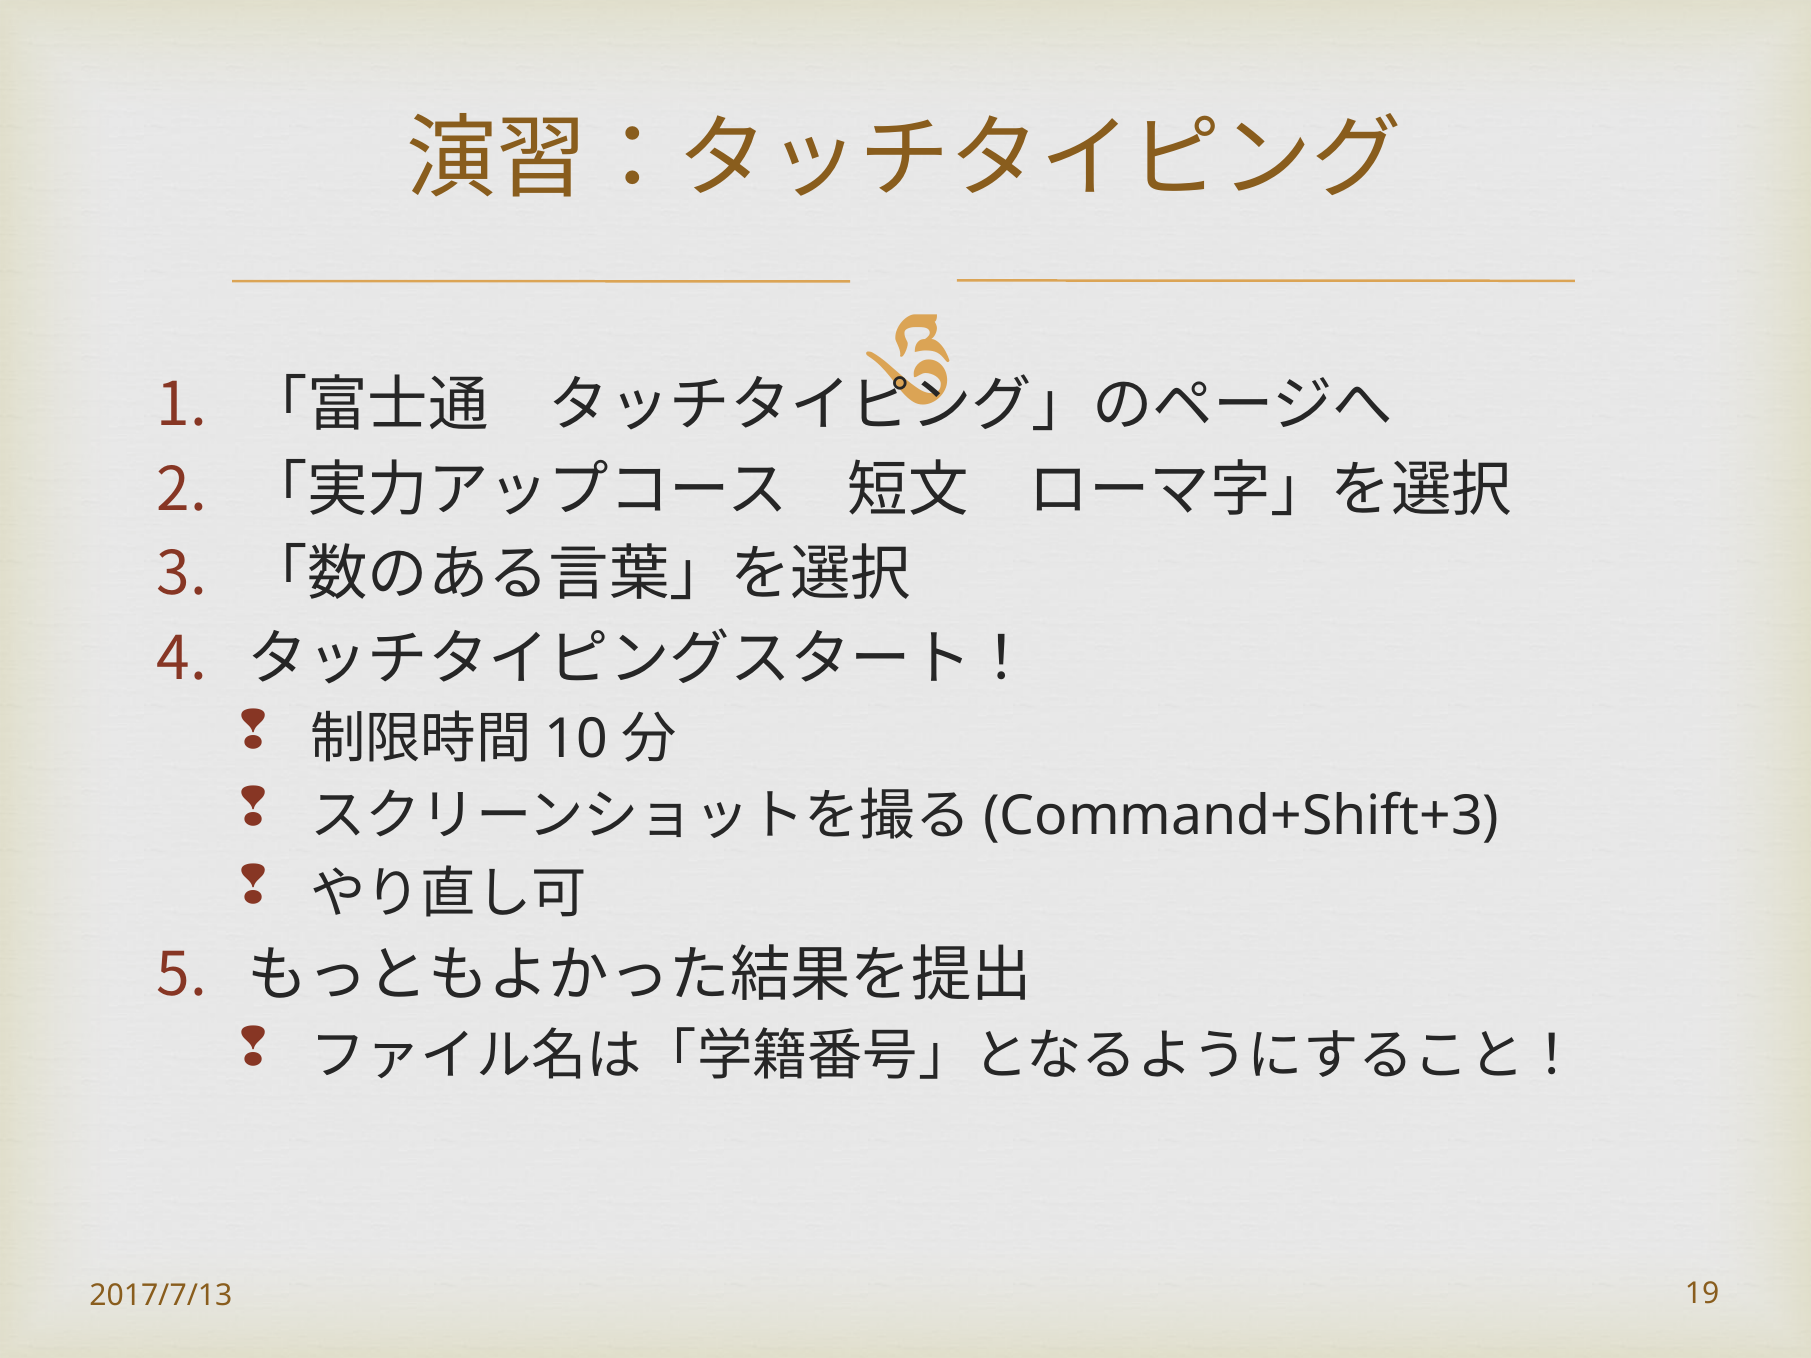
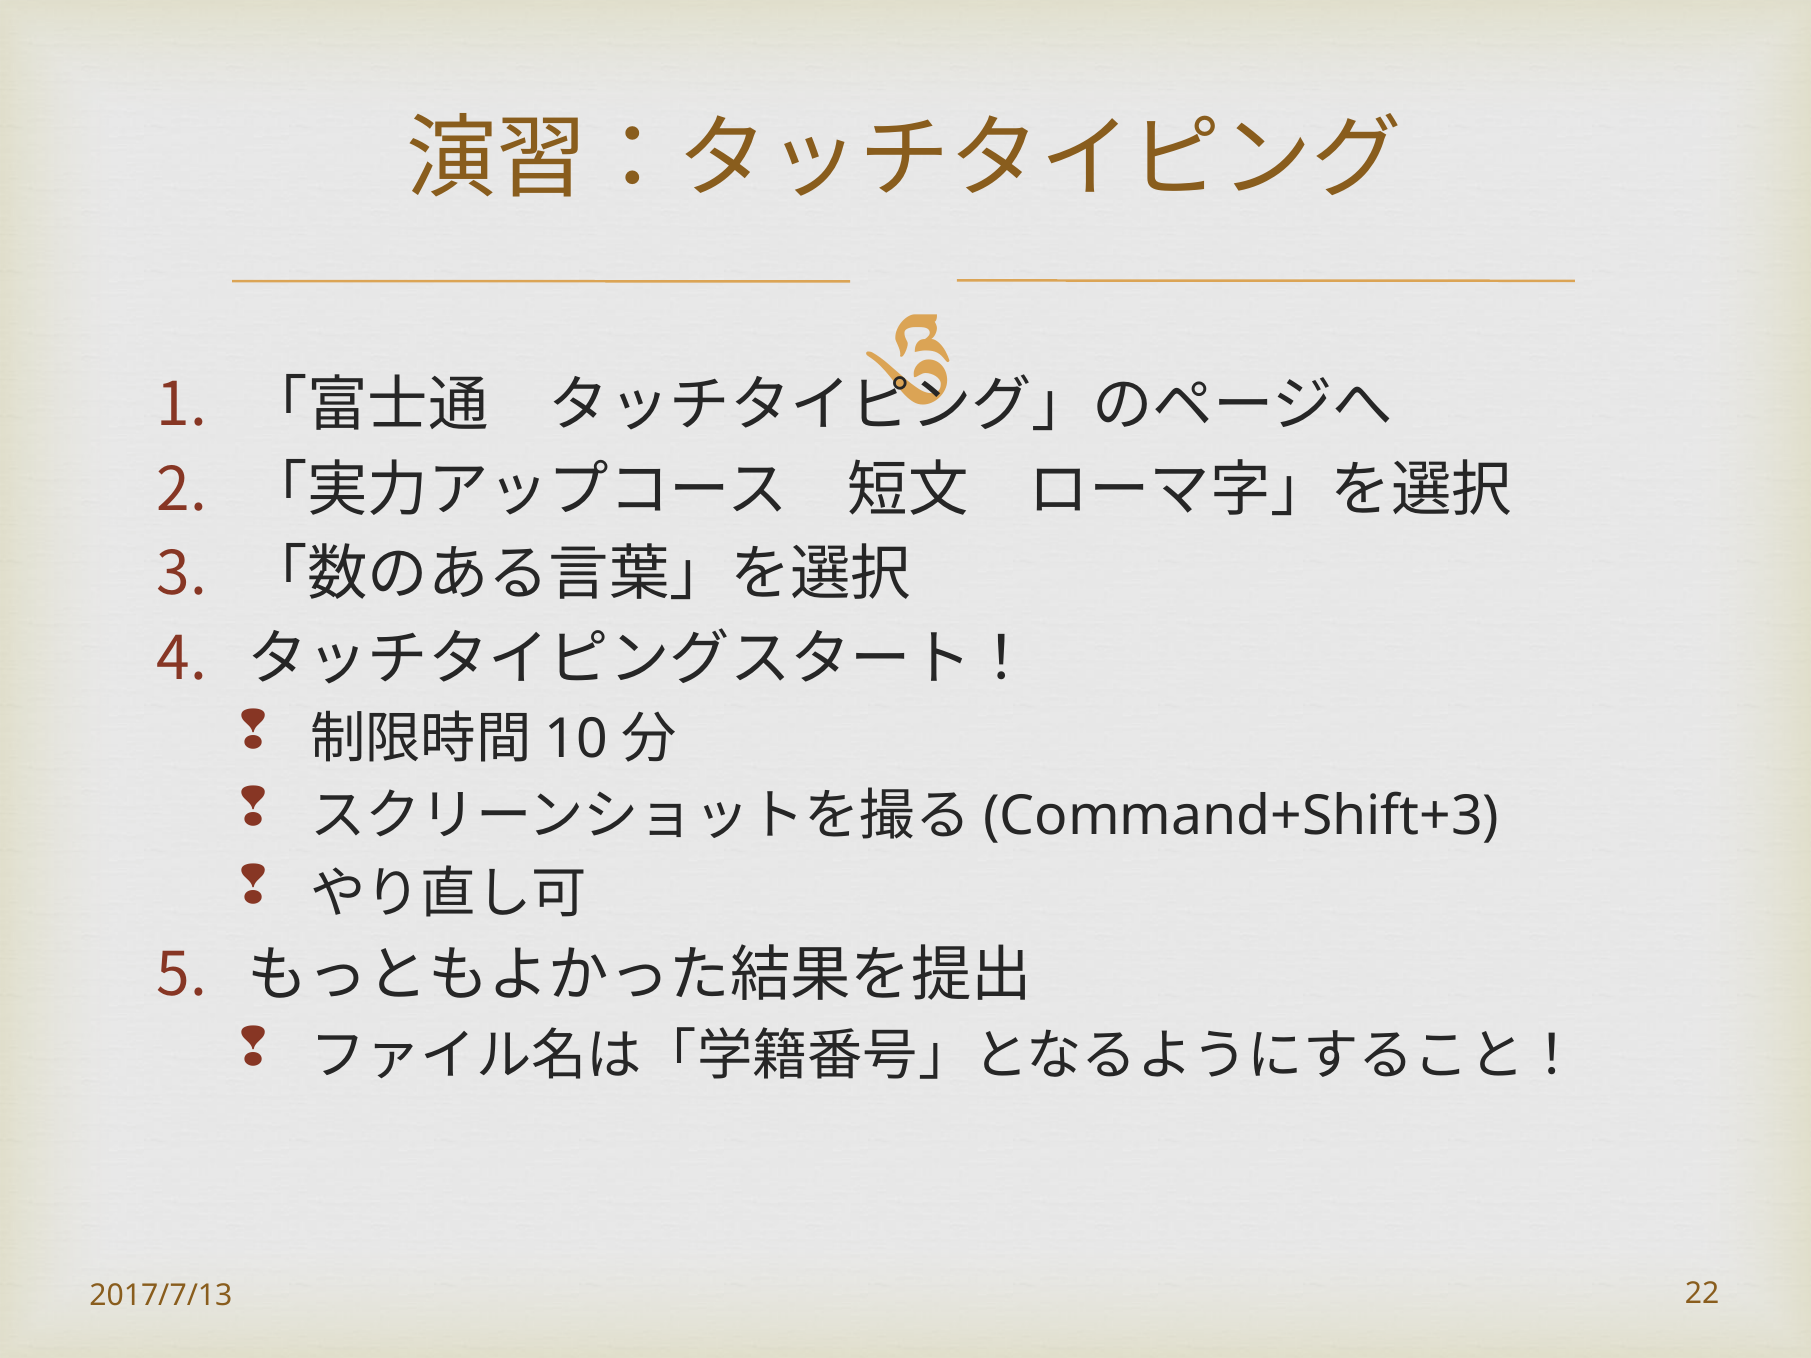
19: 19 -> 22 (1702, 1294)
